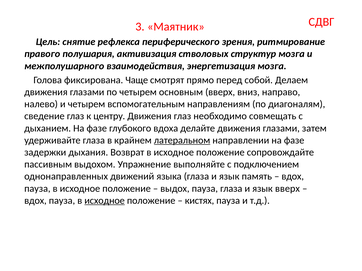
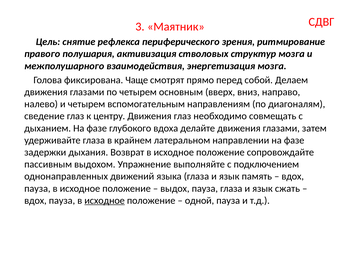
латеральном underline: present -> none (182, 141)
язык вверх: вверх -> сжать (287, 189)
кистях: кистях -> одной (200, 201)
